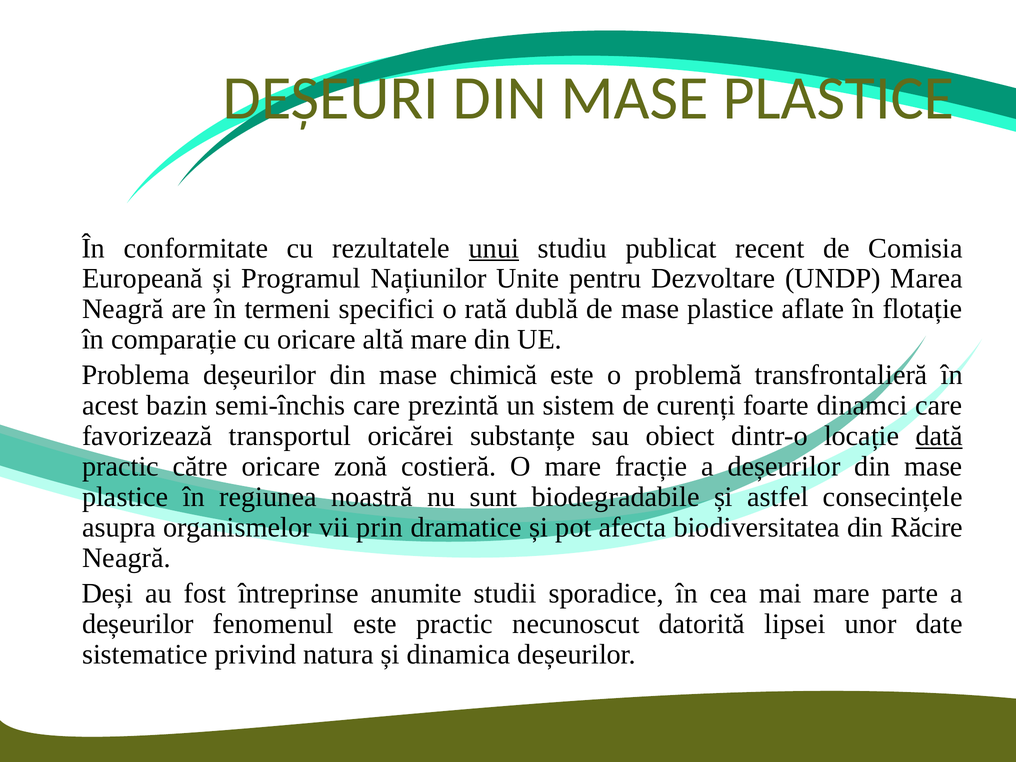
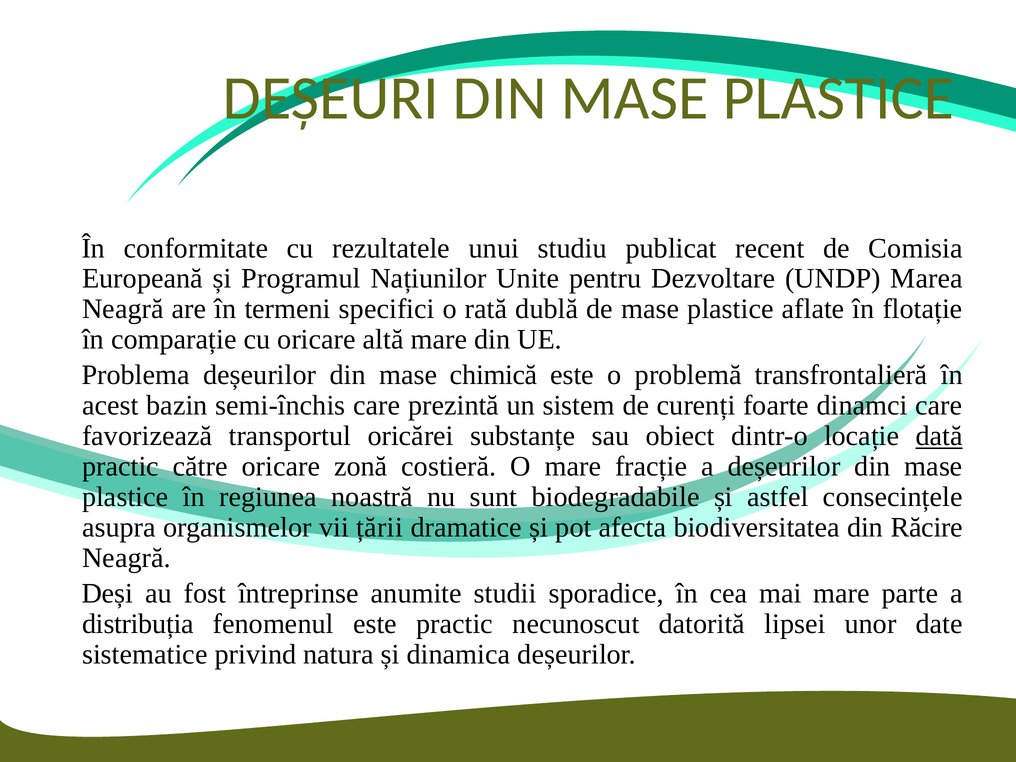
unui underline: present -> none (494, 248)
prin: prin -> țării (380, 528)
deșeurilor: deșeurilor -> distribuția (138, 624)
